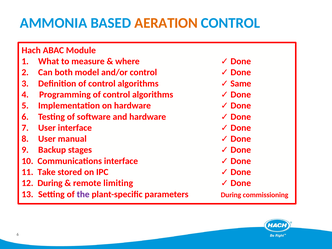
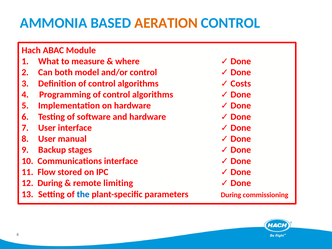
Same: Same -> Costs (241, 84)
11 Take: Take -> Flow (47, 172)
the colour: purple -> blue (83, 194)
